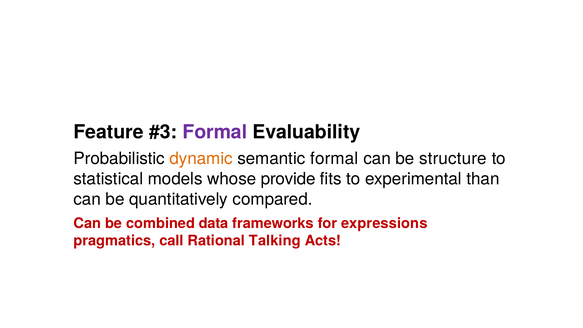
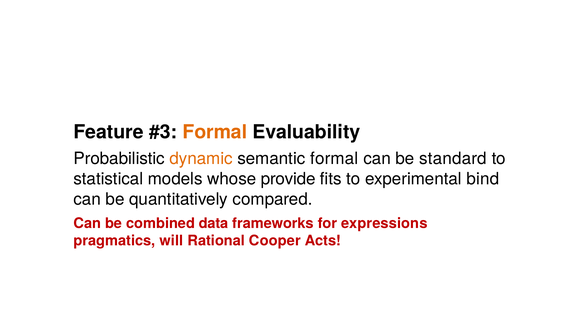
Formal colour: purple -> orange (215, 132)
structure: structure -> standard (453, 158)
than: than -> bind (483, 179)
call: call -> will (171, 241)
Talking: Talking -> Cooper (275, 241)
